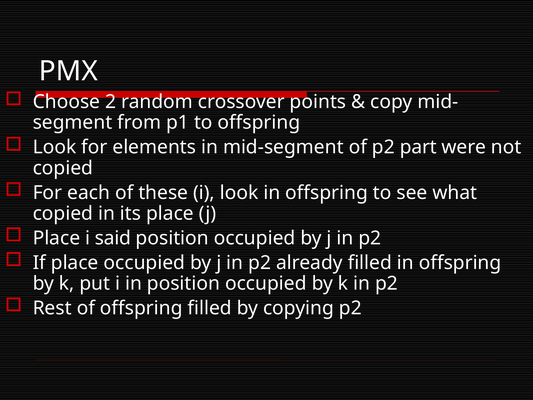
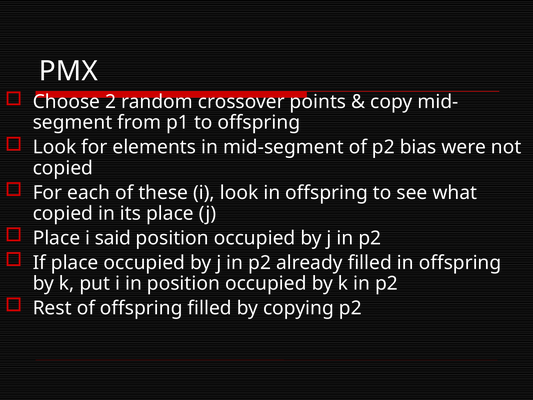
part: part -> bias (418, 147)
